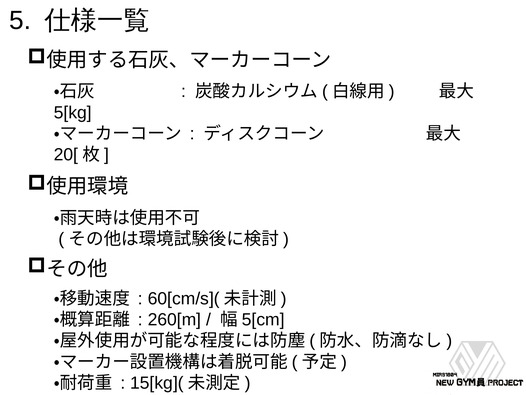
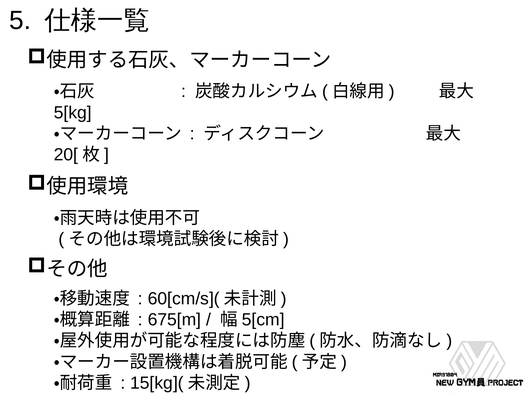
260[m: 260[m -> 675[m (174, 319)
